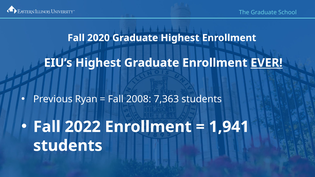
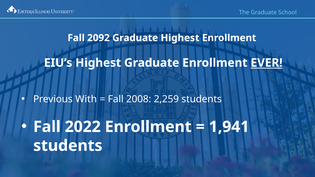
2020: 2020 -> 2092 (98, 38)
Ryan: Ryan -> With (86, 99)
7,363: 7,363 -> 2,259 (166, 99)
